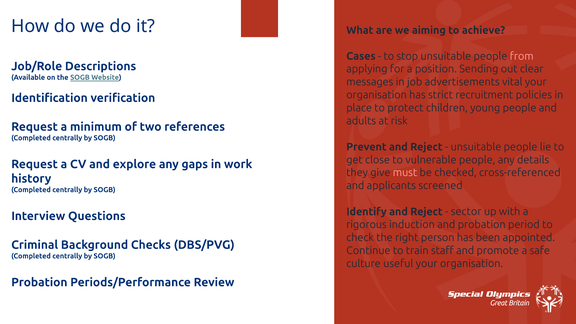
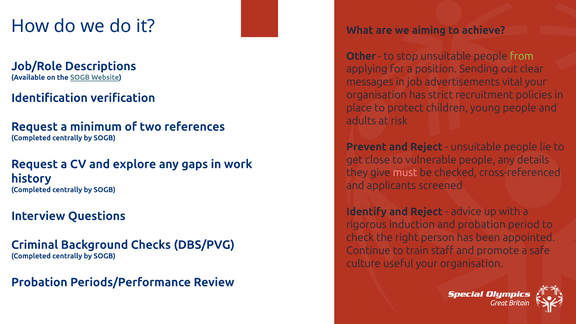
Cases: Cases -> Other (361, 56)
from colour: pink -> light green (522, 56)
sector: sector -> advice (466, 212)
